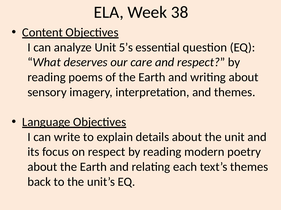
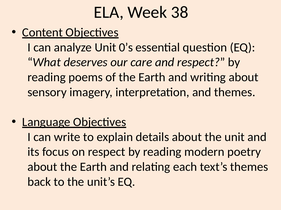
5’s: 5’s -> 0’s (126, 47)
